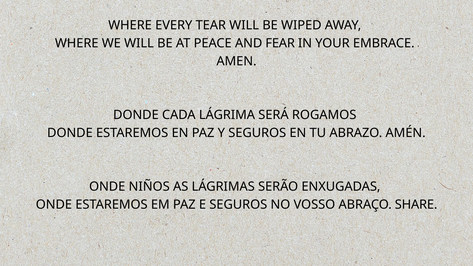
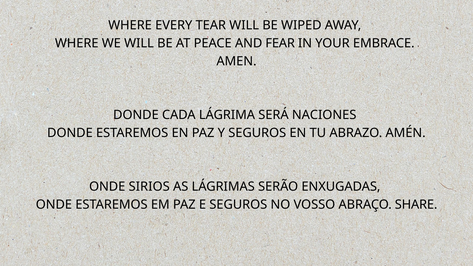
ROGAMOS: ROGAMOS -> NACIONES (324, 115)
NIÑOS: NIÑOS -> SIRIOS (149, 187)
